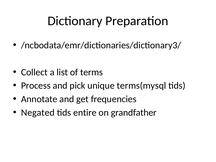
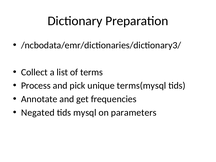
entire: entire -> mysql (85, 113)
grandfather: grandfather -> parameters (134, 113)
